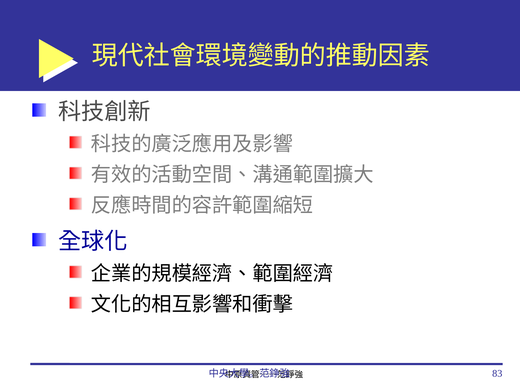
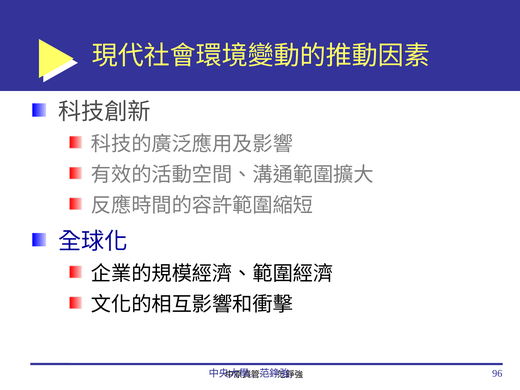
83: 83 -> 96 (497, 373)
